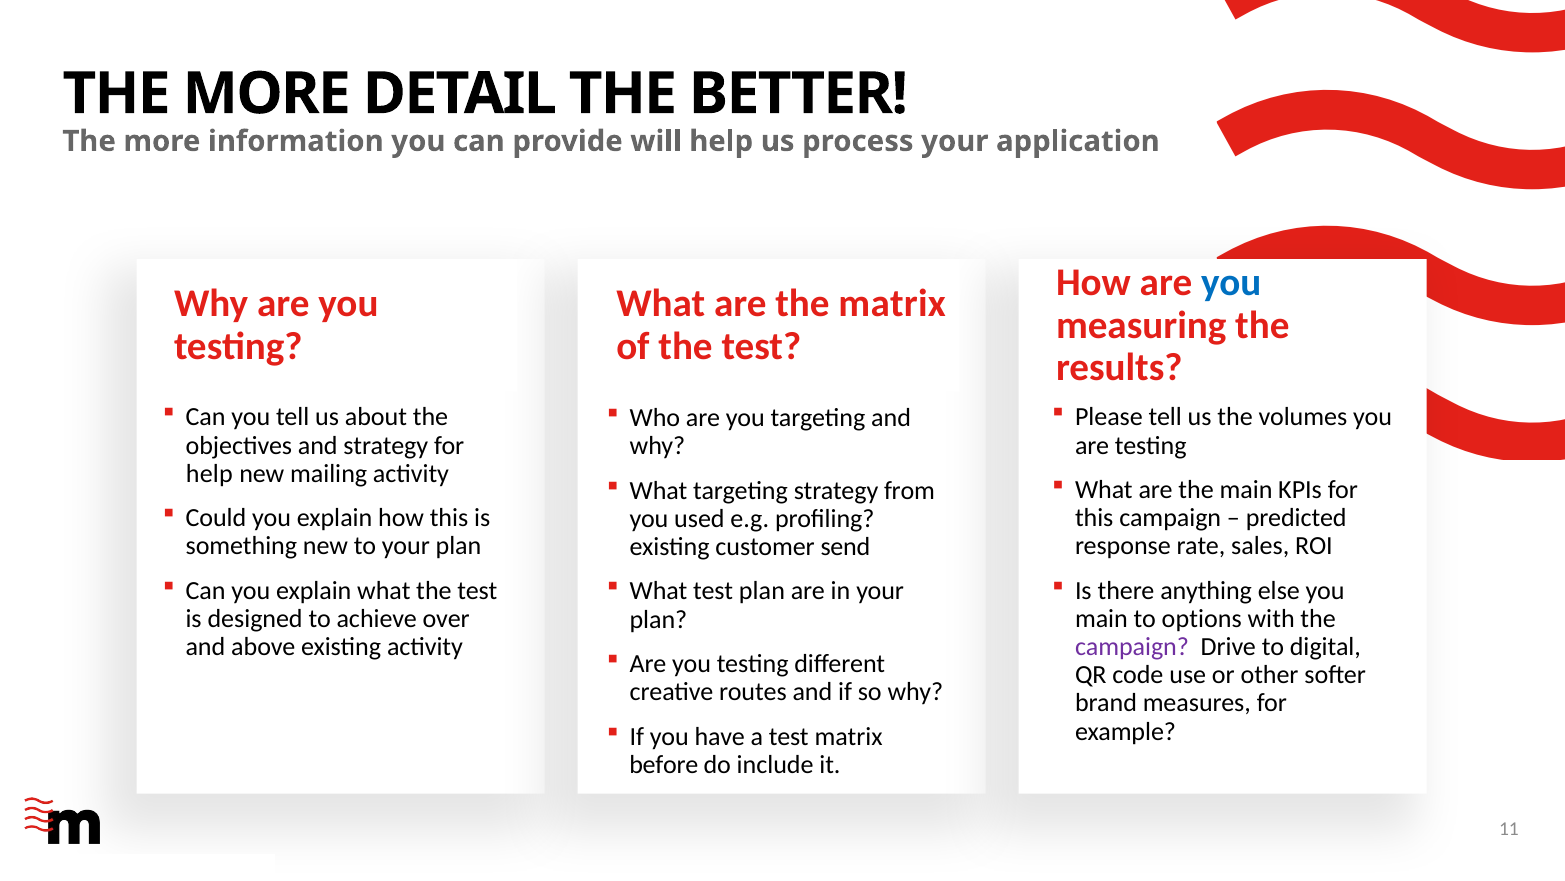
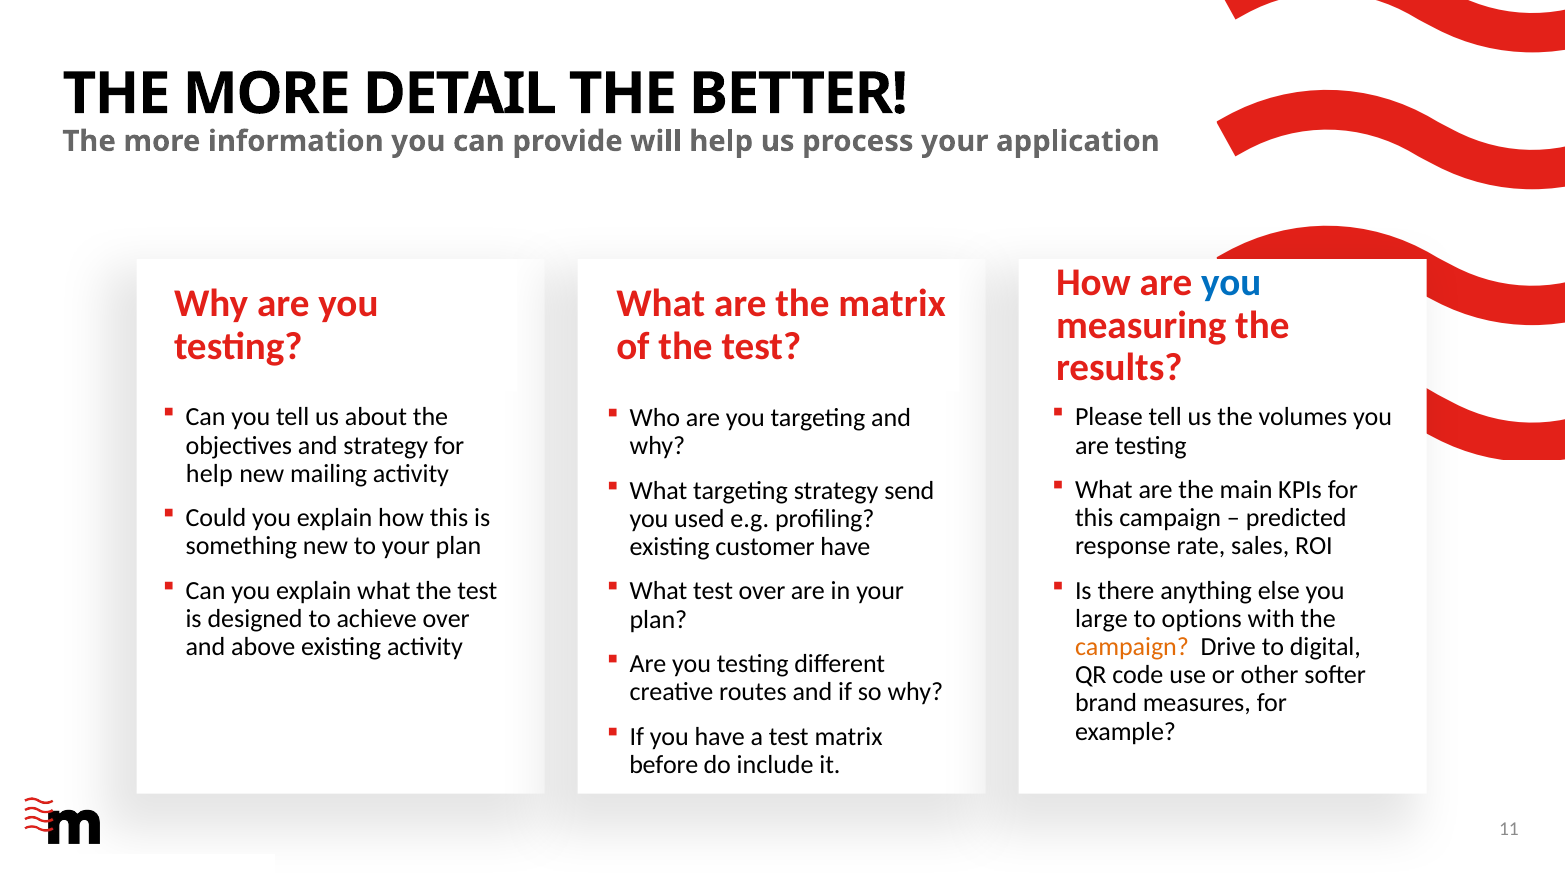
from: from -> send (909, 490)
customer send: send -> have (845, 546)
test plan: plan -> over (762, 591)
main: main -> large (1101, 618)
campaign colour: purple -> orange (1132, 647)
